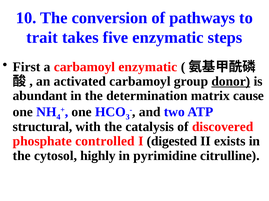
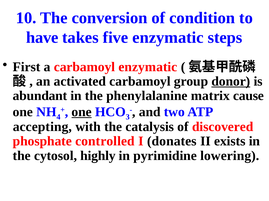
pathways: pathways -> condition (202, 18)
trait: trait -> have (42, 38)
determination: determination -> phenylalanine (147, 96)
one underline: none -> present (82, 112)
structural: structural -> accepting (42, 127)
digested: digested -> donates (172, 142)
citrulline: citrulline -> lowering (230, 156)
